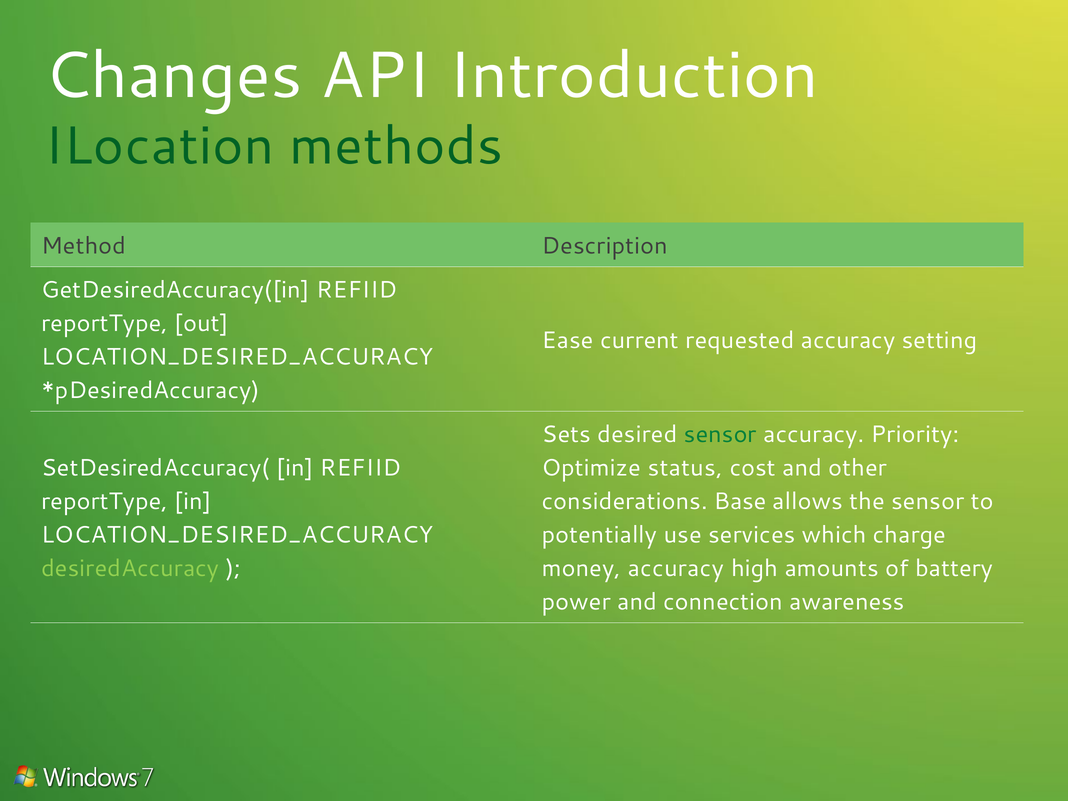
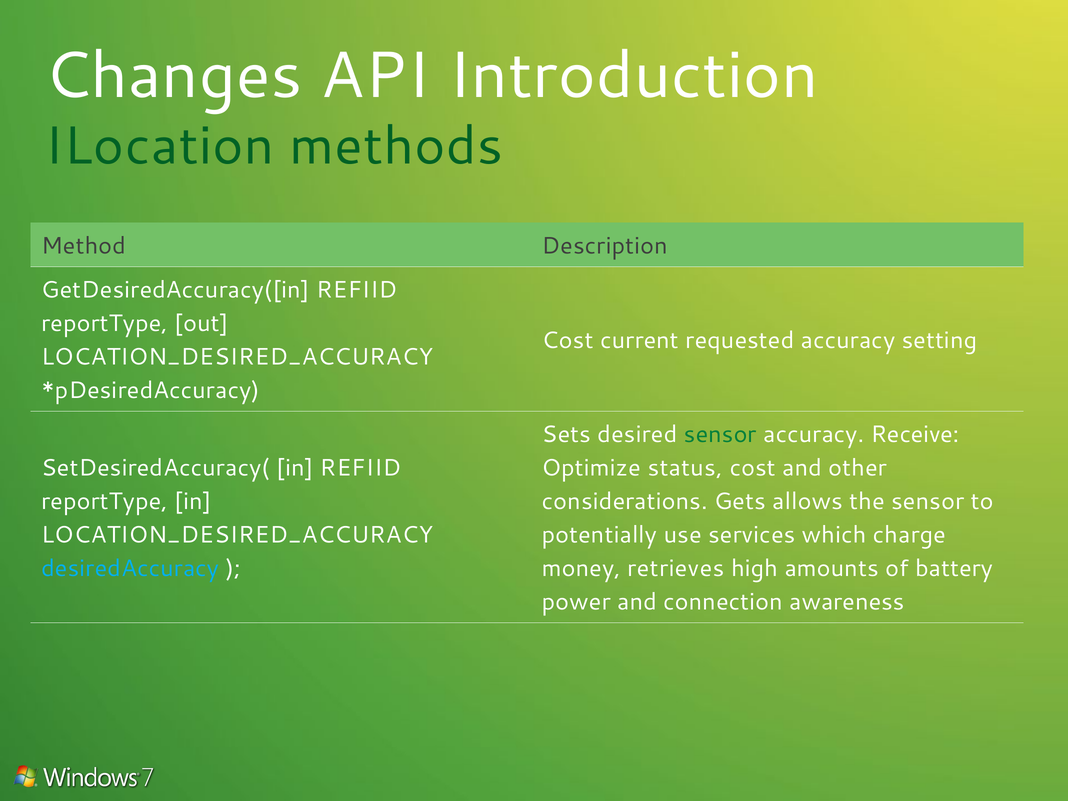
Ease: Ease -> Cost (568, 340)
Priority: Priority -> Receive (915, 435)
Base: Base -> Gets (740, 502)
desiredAccuracy colour: light green -> light blue (130, 569)
money accuracy: accuracy -> retrieves (676, 569)
